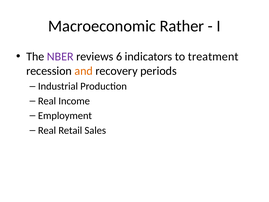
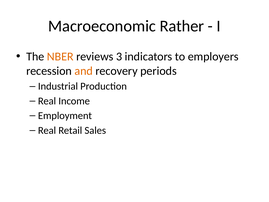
NBER colour: purple -> orange (60, 56)
6: 6 -> 3 (119, 56)
treatment: treatment -> employers (213, 56)
